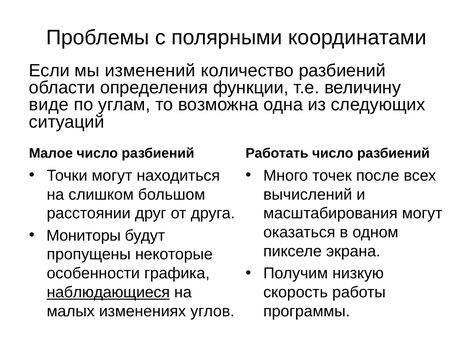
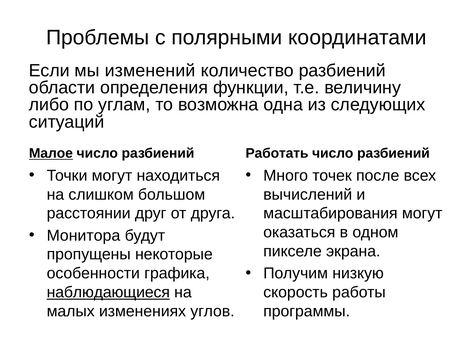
виде: виде -> либо (49, 105)
Малое underline: none -> present (51, 153)
Мониторы: Мониторы -> Монитора (83, 235)
